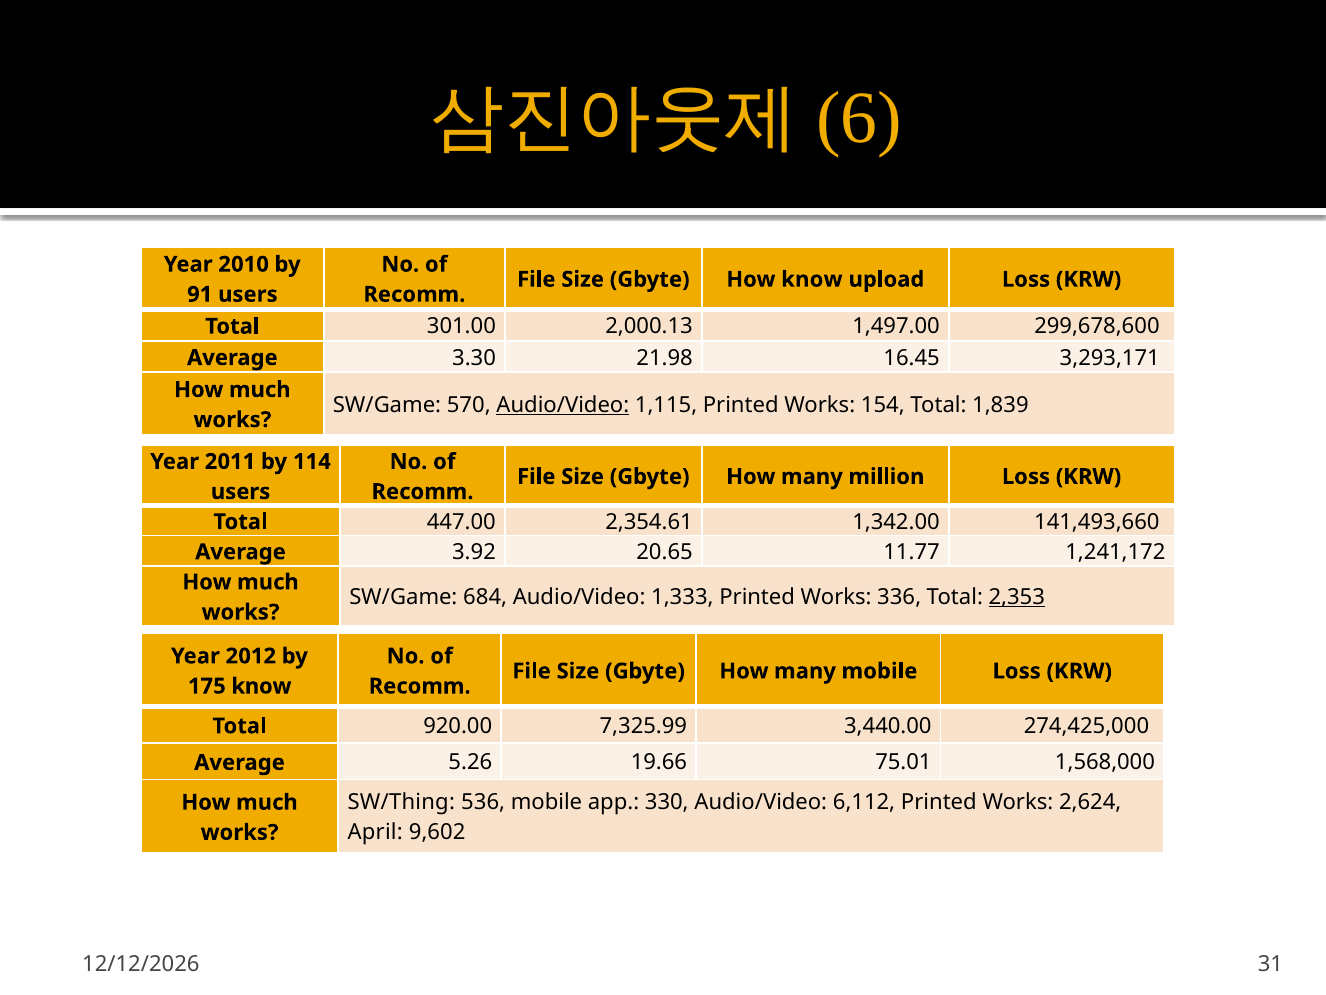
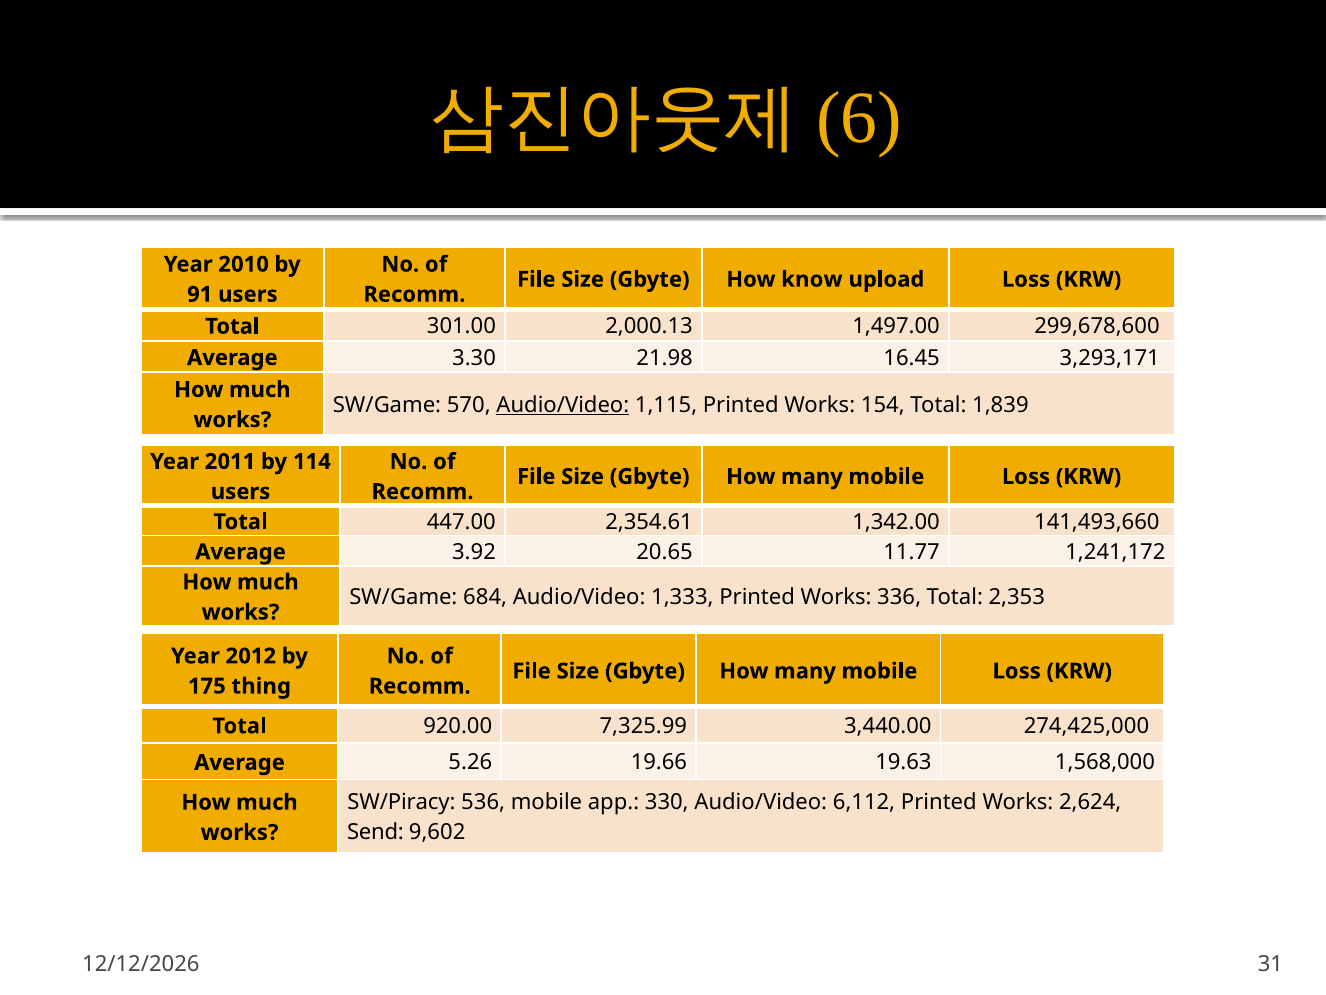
million: million -> mobile (886, 476)
2,353 underline: present -> none (1017, 597)
175 know: know -> thing (261, 686)
75.01: 75.01 -> 19.63 (903, 762)
SW/Thing: SW/Thing -> SW/Piracy (401, 802)
April: April -> Send (375, 832)
